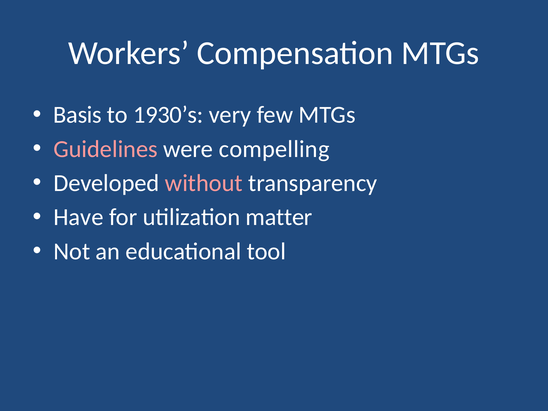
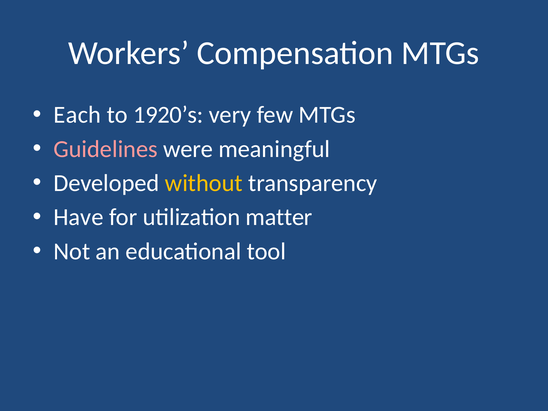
Basis: Basis -> Each (77, 115)
1930’s: 1930’s -> 1920’s (168, 115)
compelling: compelling -> meaningful (274, 149)
without colour: pink -> yellow (204, 183)
